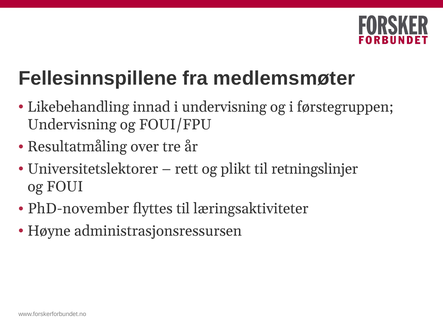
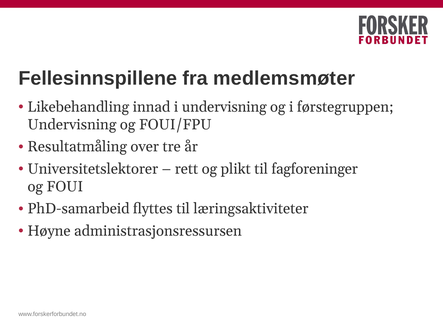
retningslinjer: retningslinjer -> fagforeninger (315, 169)
PhD-november: PhD-november -> PhD-samarbeid (79, 209)
